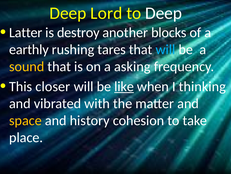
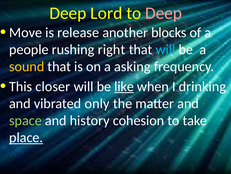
Deep colour: white -> pink (164, 13)
Latter: Latter -> Move (26, 32)
destroy: destroy -> release (78, 32)
earthly: earthly -> people (29, 49)
tares: tares -> right (112, 49)
thinking: thinking -> drinking (202, 86)
with: with -> only (97, 103)
space colour: yellow -> light green (25, 120)
place underline: none -> present (26, 137)
